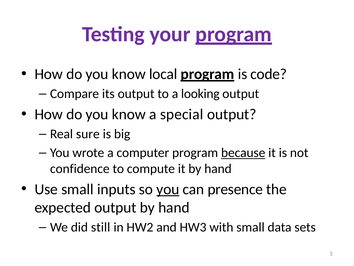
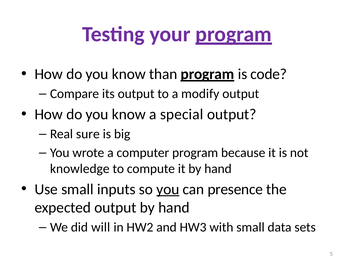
local: local -> than (163, 74)
looking: looking -> modify (200, 94)
because underline: present -> none (243, 153)
confidence: confidence -> knowledge (80, 168)
still: still -> will (101, 227)
